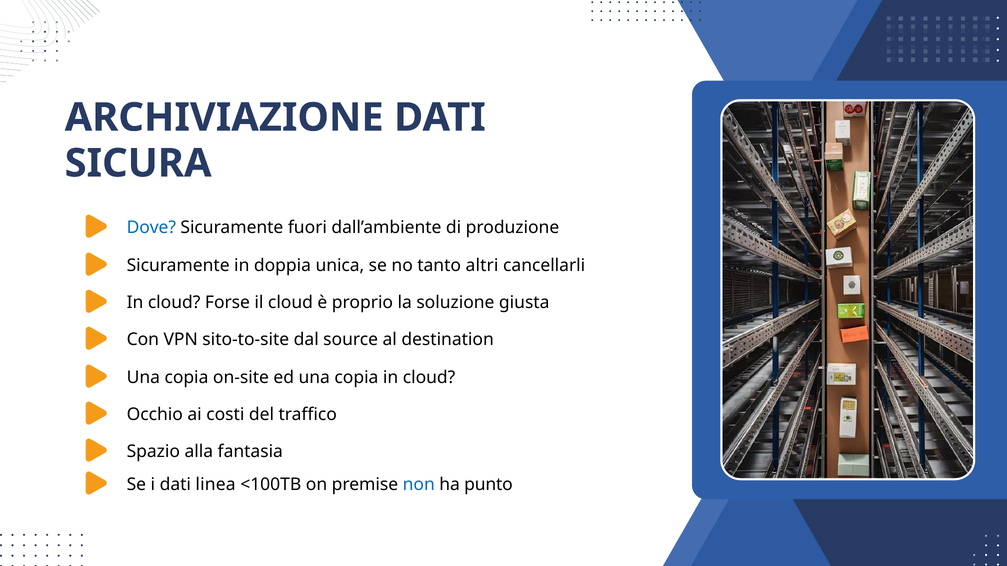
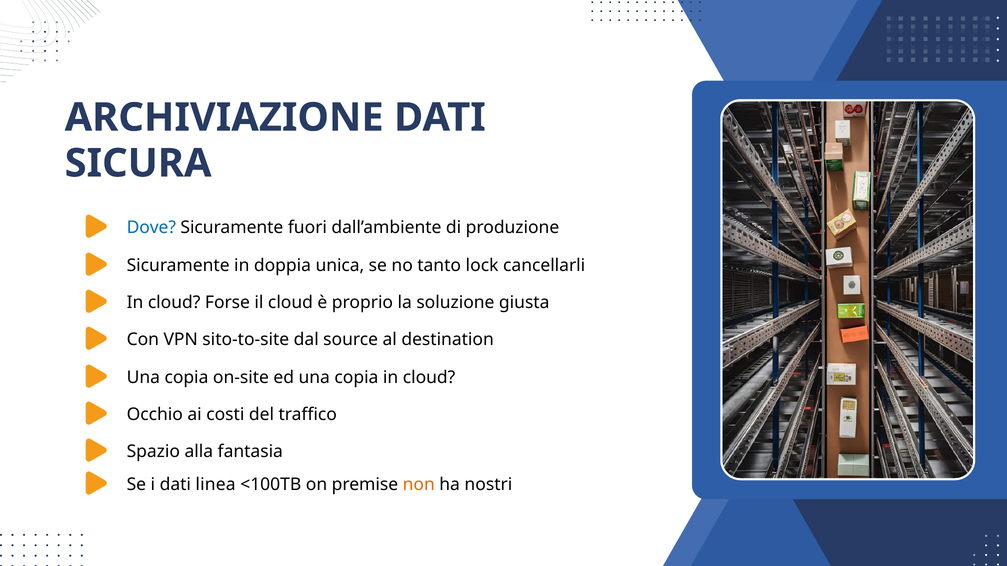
altri: altri -> lock (482, 266)
non colour: blue -> orange (419, 485)
punto: punto -> nostri (488, 485)
